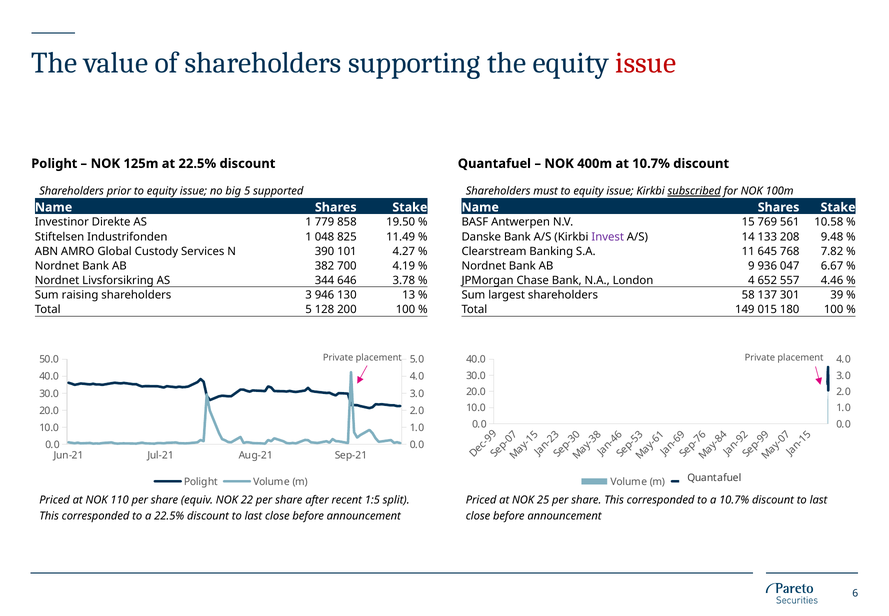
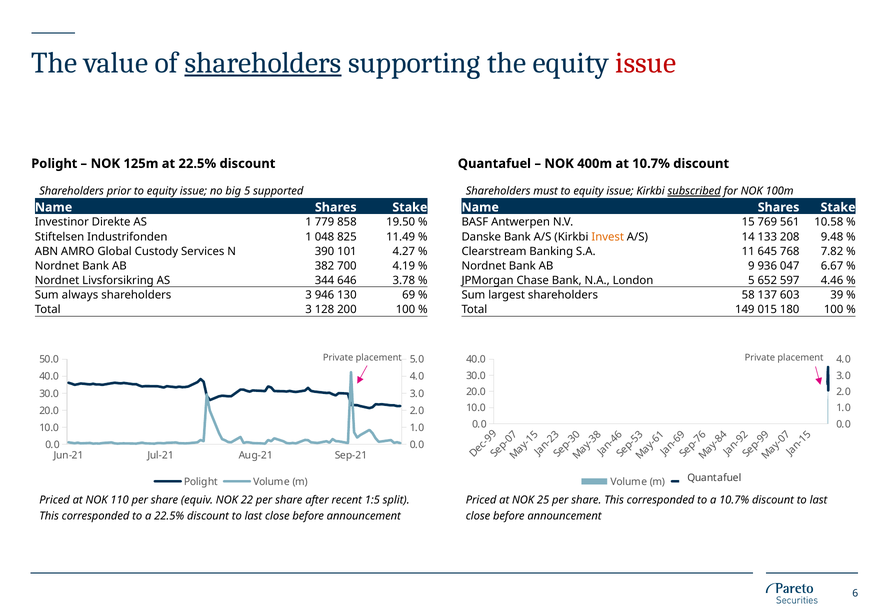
shareholders underline: none -> present (263, 63)
Invest colour: purple -> orange (608, 237)
London 4: 4 -> 5 (751, 280)
557: 557 -> 597 (790, 280)
raising: raising -> always (80, 295)
13: 13 -> 69 (409, 295)
301: 301 -> 603 (790, 295)
Total 5: 5 -> 3 (309, 309)
